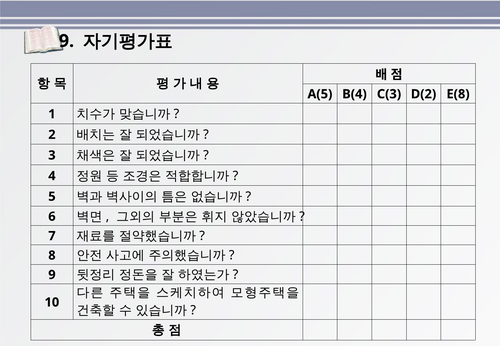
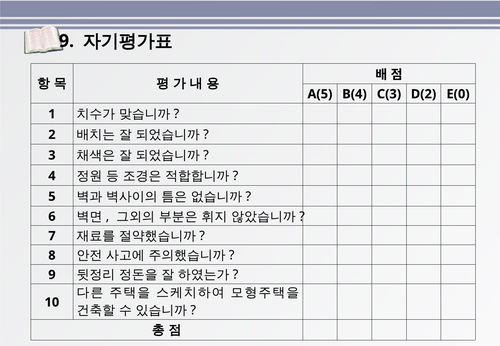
E(8: E(8 -> E(0 (458, 94)
